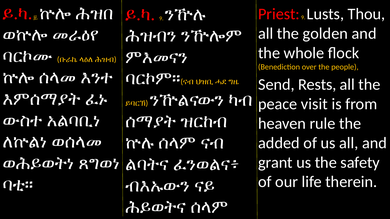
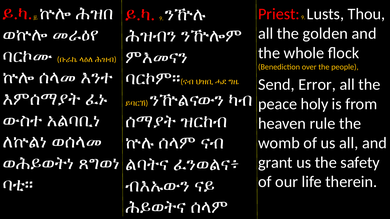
Rests: Rests -> Error (317, 85)
visit: visit -> holy (315, 104)
added: added -> womb (279, 143)
